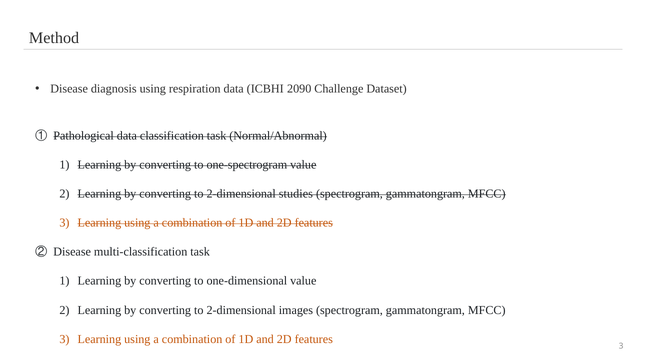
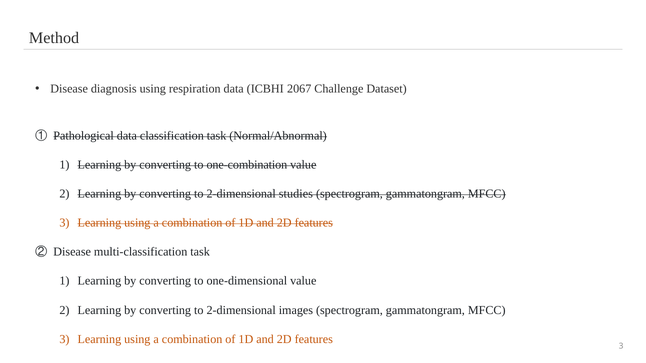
2090: 2090 -> 2067 (299, 89)
one-spectrogram: one-spectrogram -> one-combination (247, 165)
